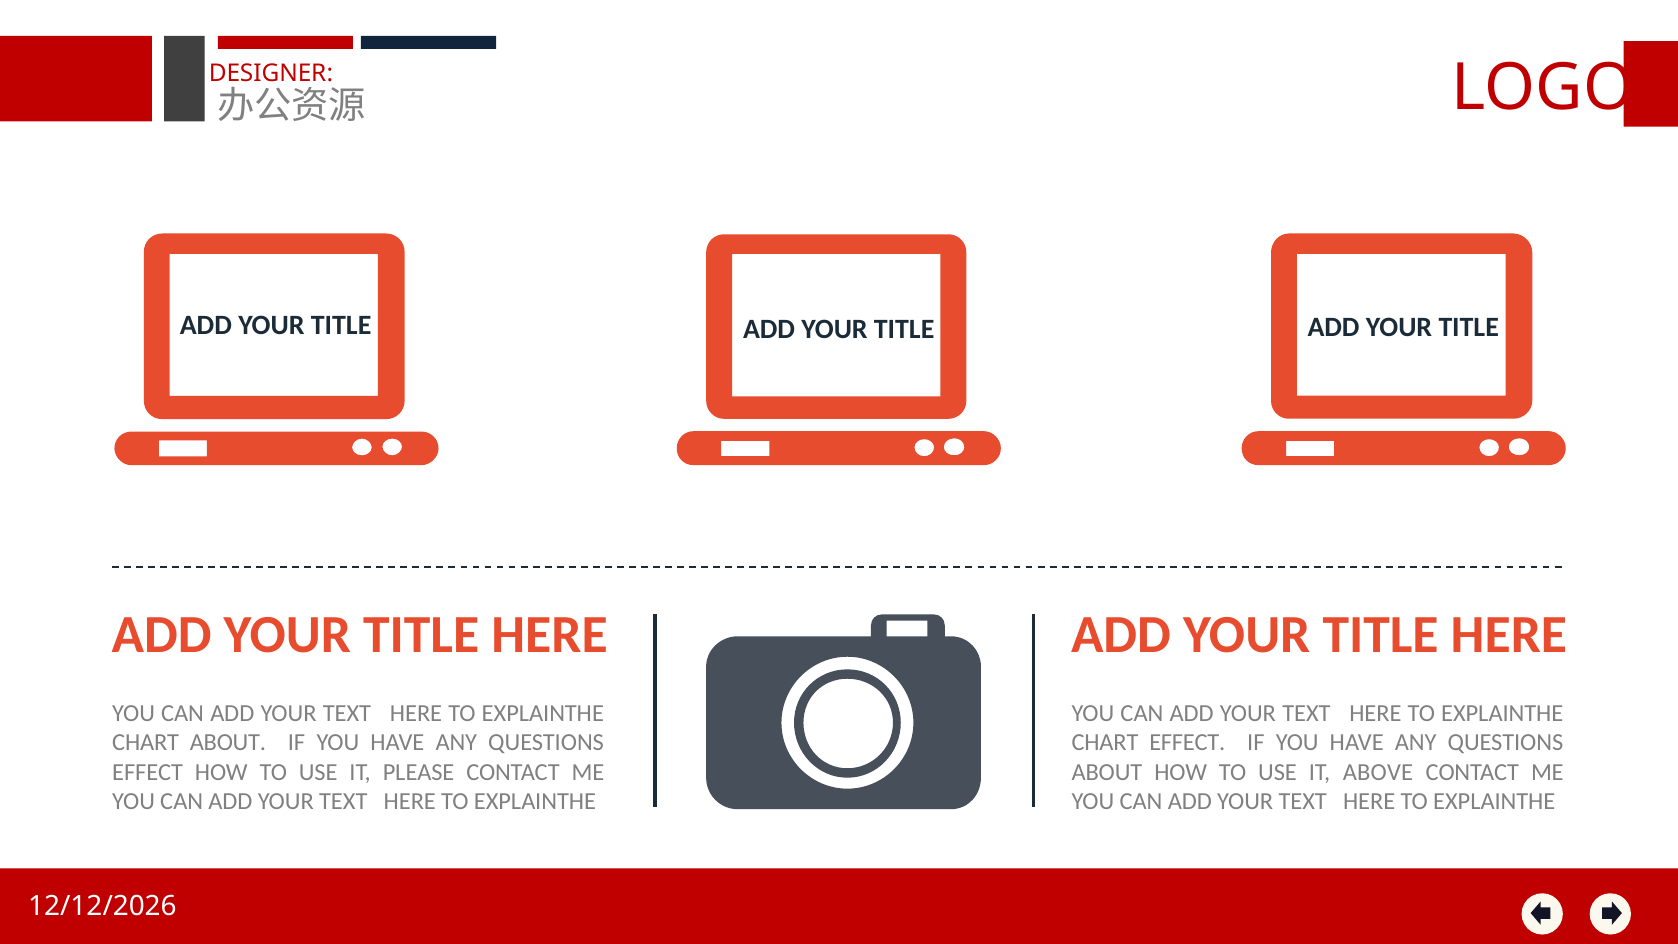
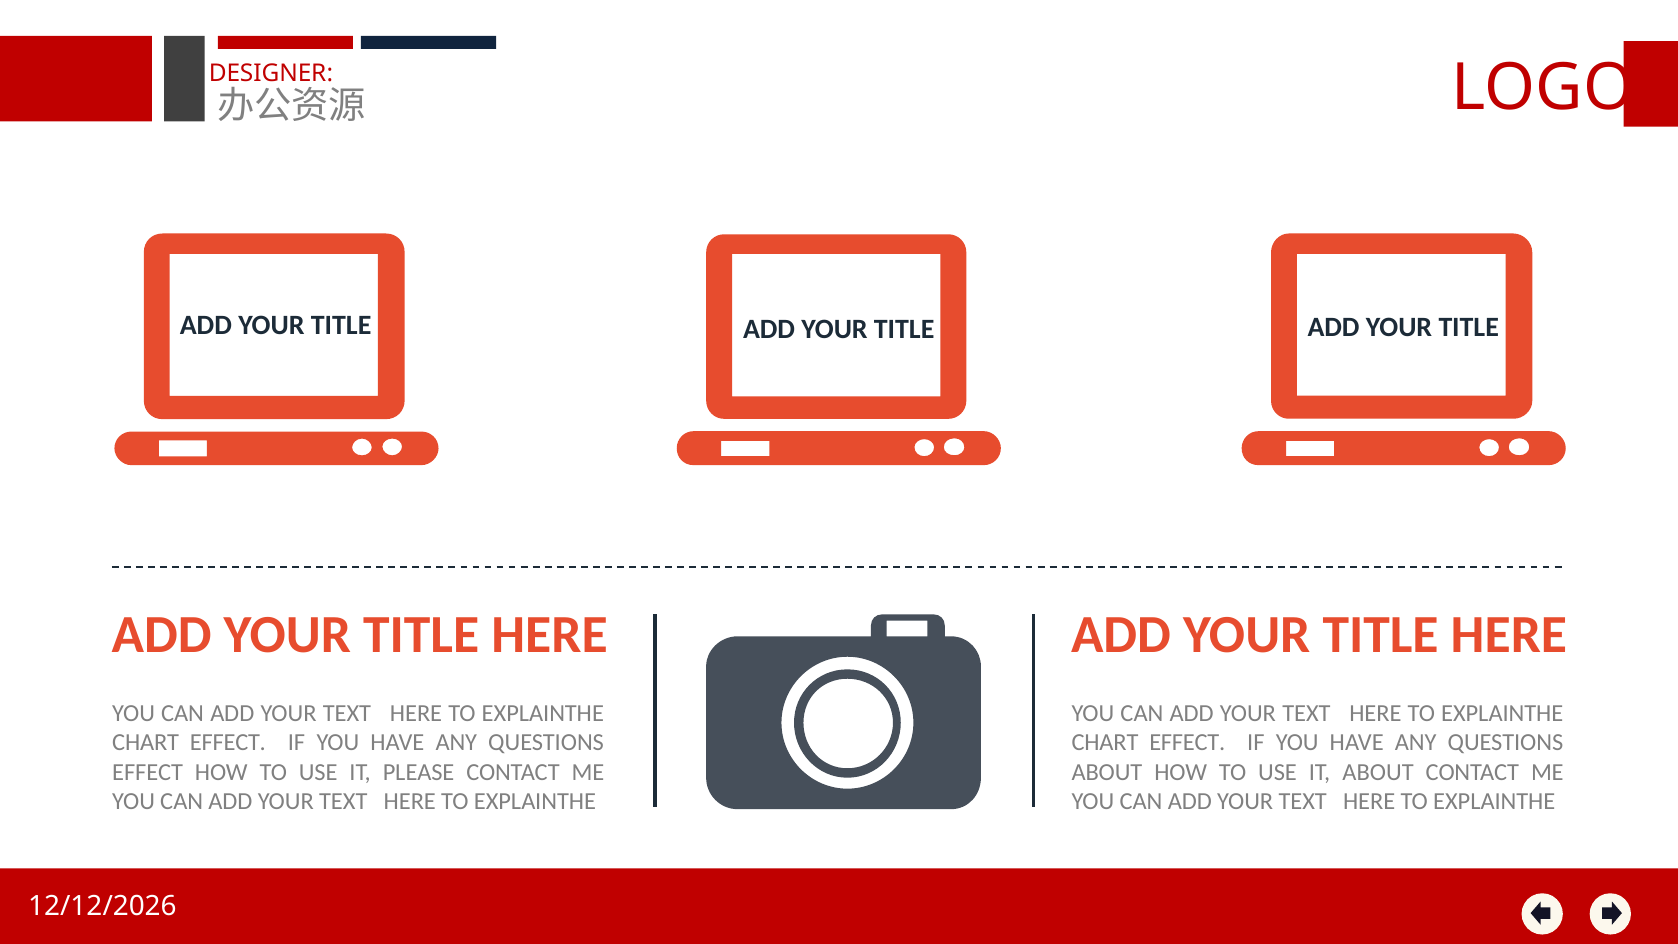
ABOUT: ABOUT -> EFFECT (228, 743)
IT ABOVE: ABOVE -> ABOUT (1378, 772)
